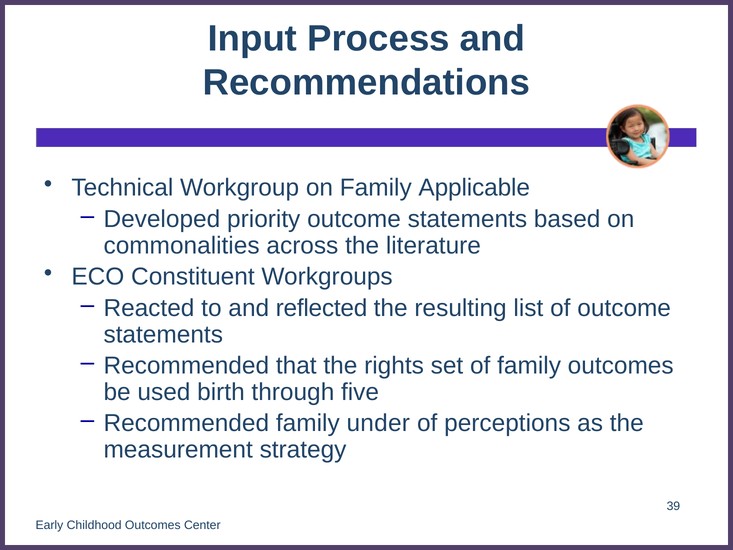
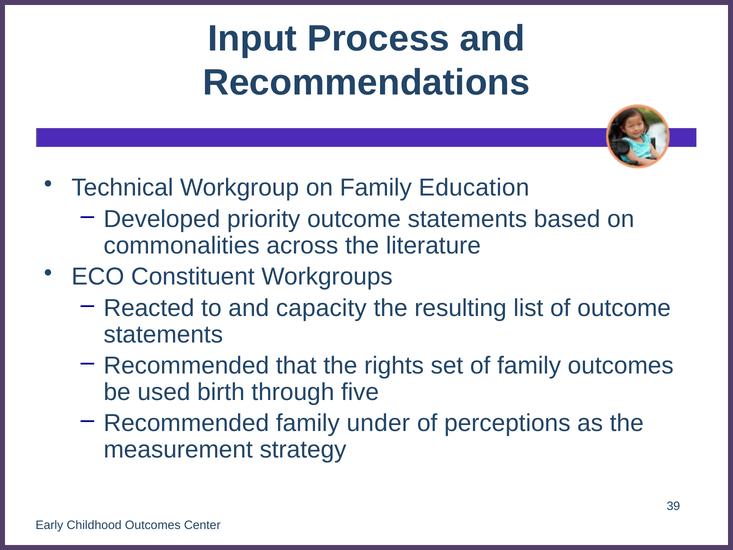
Applicable: Applicable -> Education (474, 188)
reflected: reflected -> capacity (321, 308)
